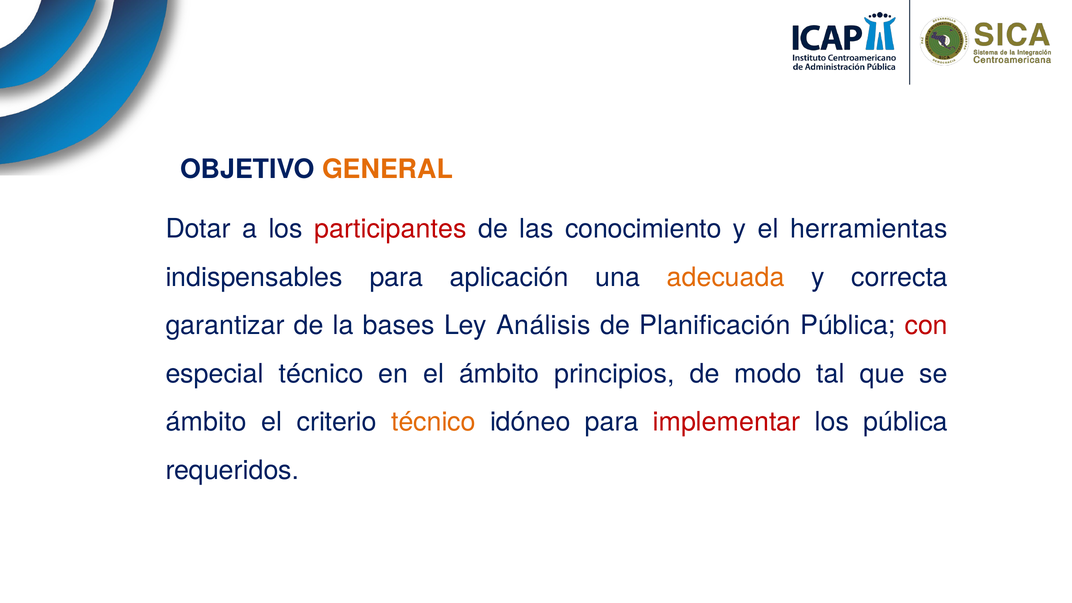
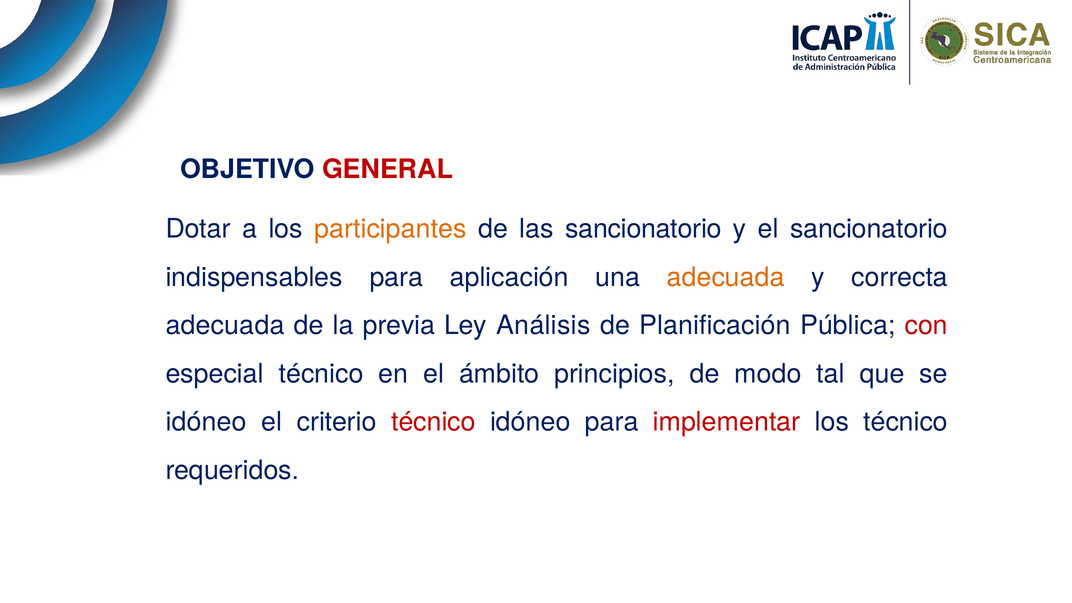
GENERAL colour: orange -> red (388, 170)
participantes colour: red -> orange (390, 229)
las conocimiento: conocimiento -> sancionatorio (643, 229)
el herramientas: herramientas -> sancionatorio (869, 229)
garantizar: garantizar -> adecuada (225, 325)
bases: bases -> previa (399, 325)
ámbito: ámbito -> idóneo (206, 422)
técnico colour: orange -> red (433, 422)
los pública: pública -> técnico (906, 422)
